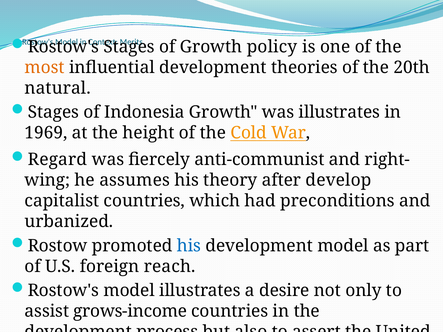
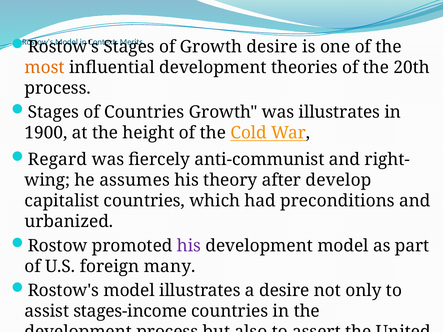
Growth policy: policy -> desire (272, 47)
natural: natural -> process (58, 88)
of Indonesia: Indonesia -> Countries (144, 112)
1969: 1969 -> 1900 (46, 133)
his colour: blue -> purple (189, 246)
reach: reach -> many (170, 267)
grows-income: grows-income -> stages-income (130, 311)
